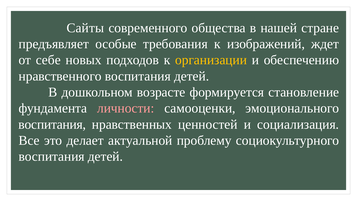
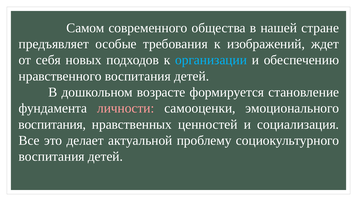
Сайты: Сайты -> Самом (85, 28)
себе: себе -> себя (48, 60)
организации colour: yellow -> light blue (211, 60)
